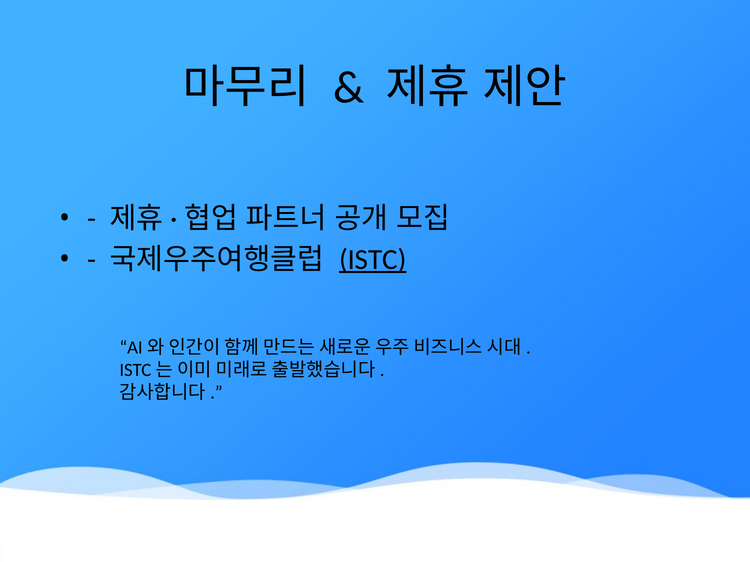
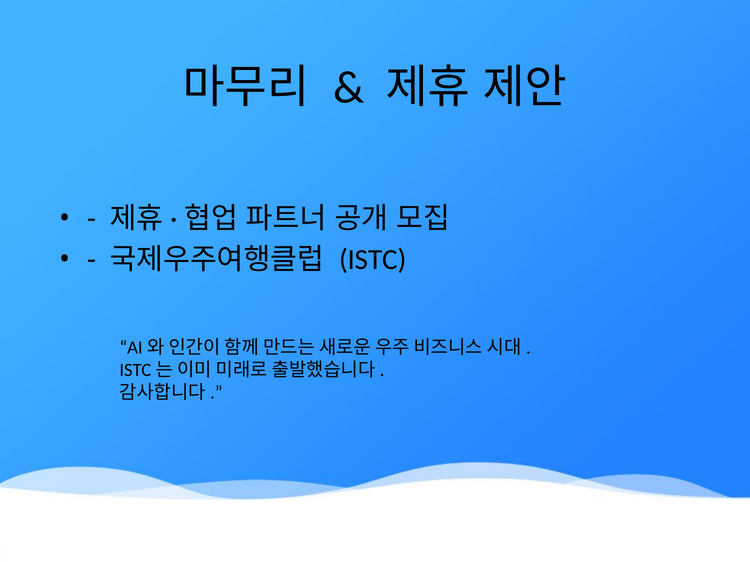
ISTC underline: present -> none (373, 260)
